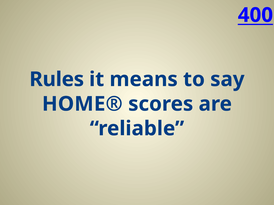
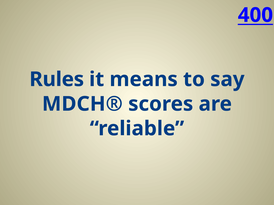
HOME®: HOME® -> MDCH® (82, 104)
